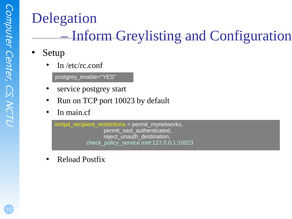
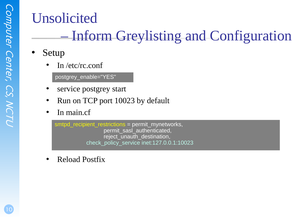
Delegation: Delegation -> Unsolicited (65, 18)
